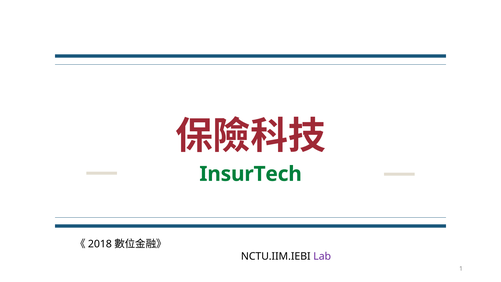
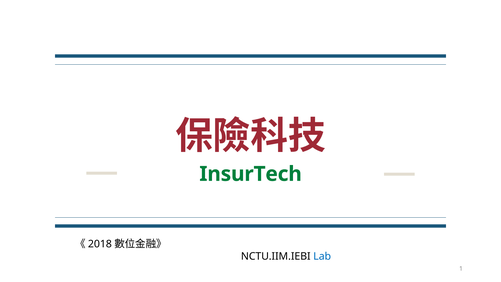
Lab colour: purple -> blue (322, 256)
